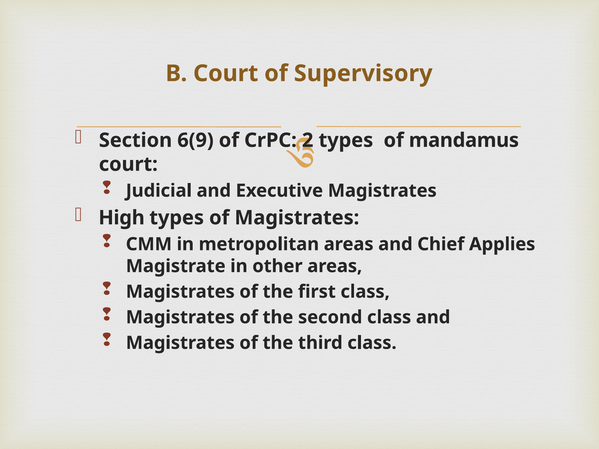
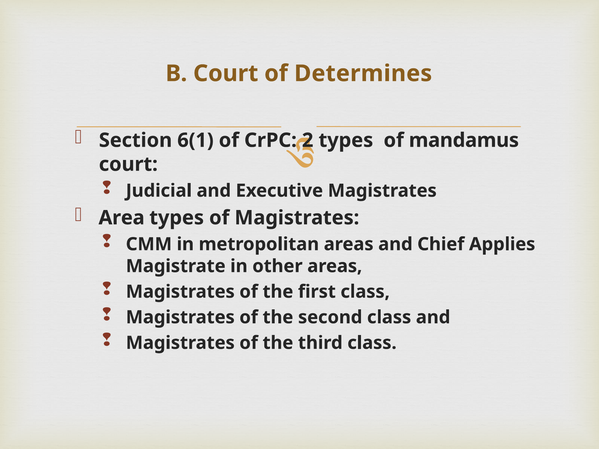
Supervisory: Supervisory -> Determines (363, 73)
6(9: 6(9 -> 6(1 (195, 140)
High: High -> Area (122, 218)
